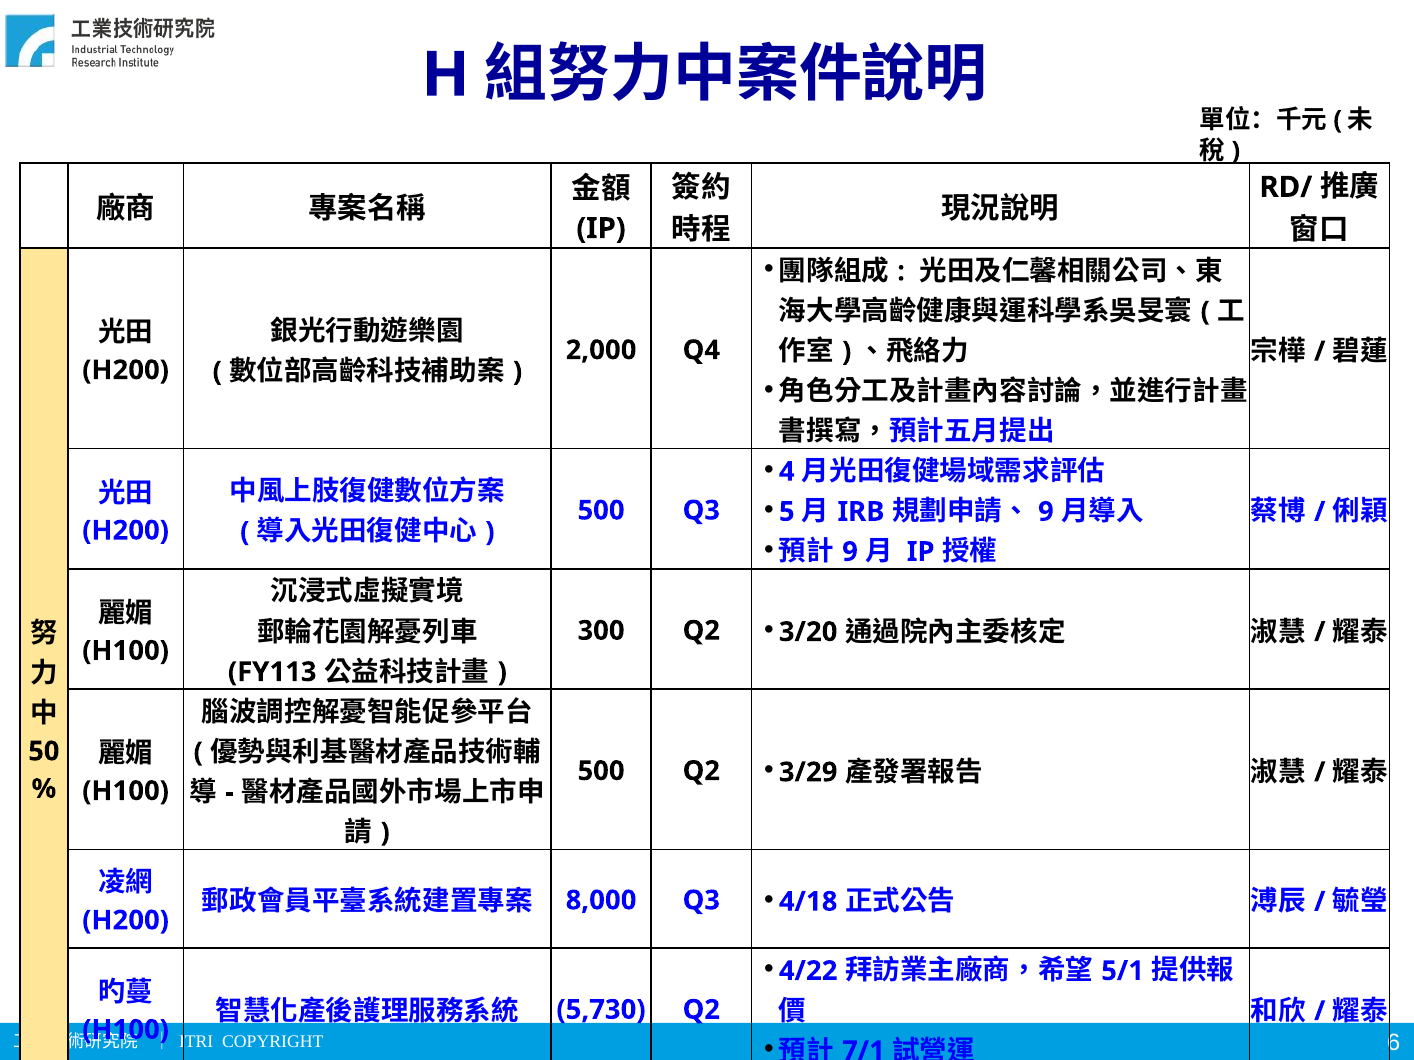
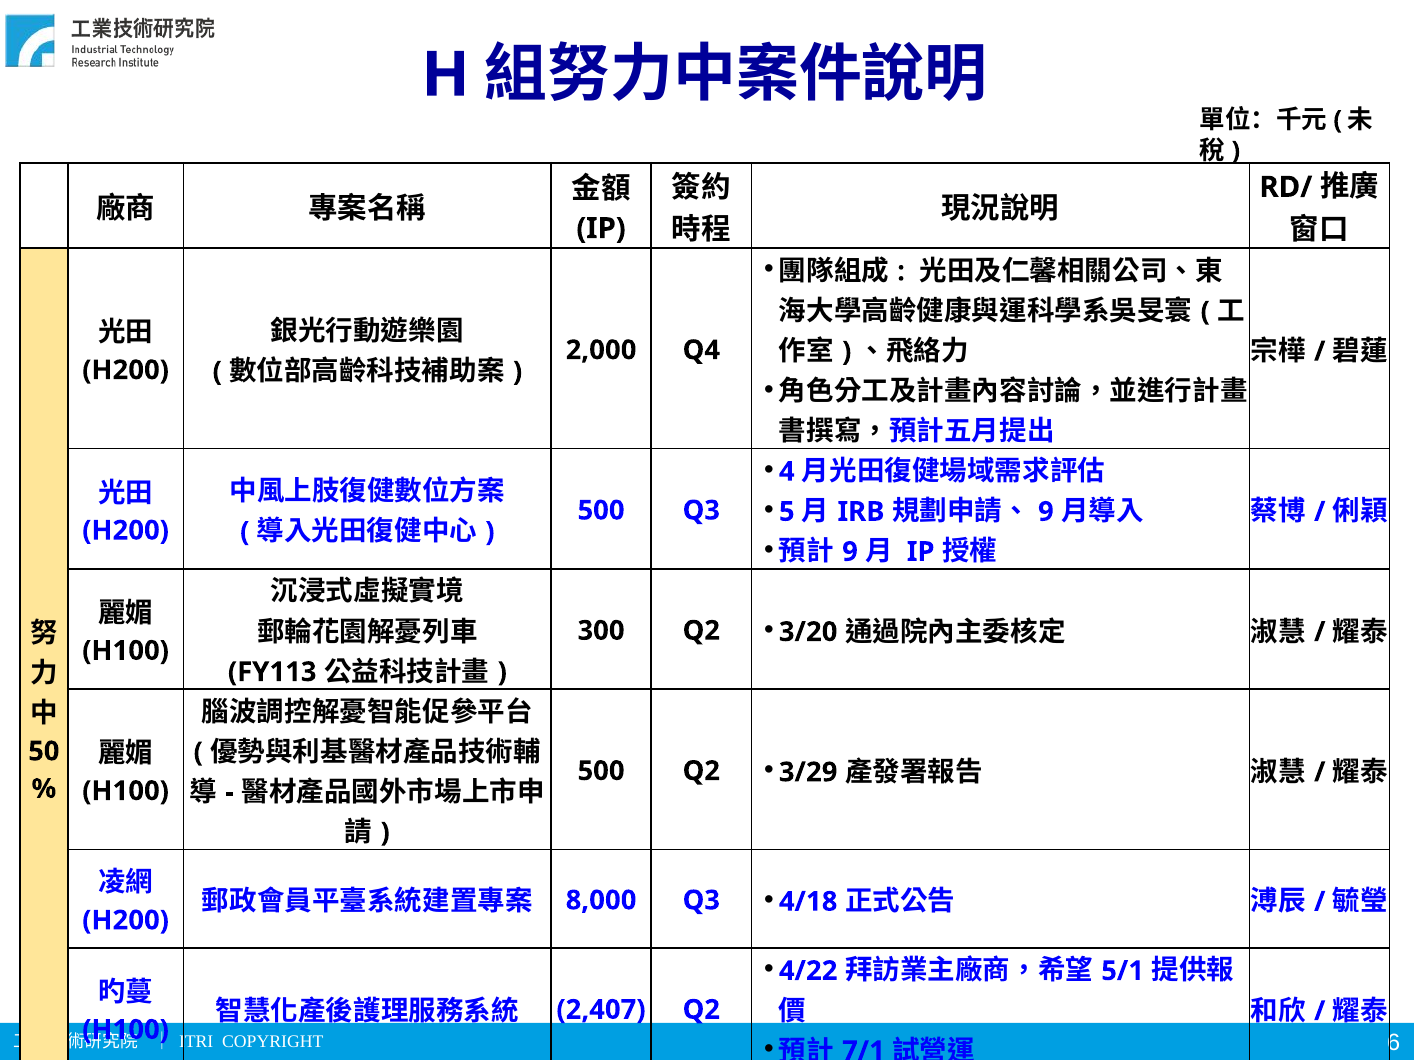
5,730: 5,730 -> 2,407 (601, 1010)
